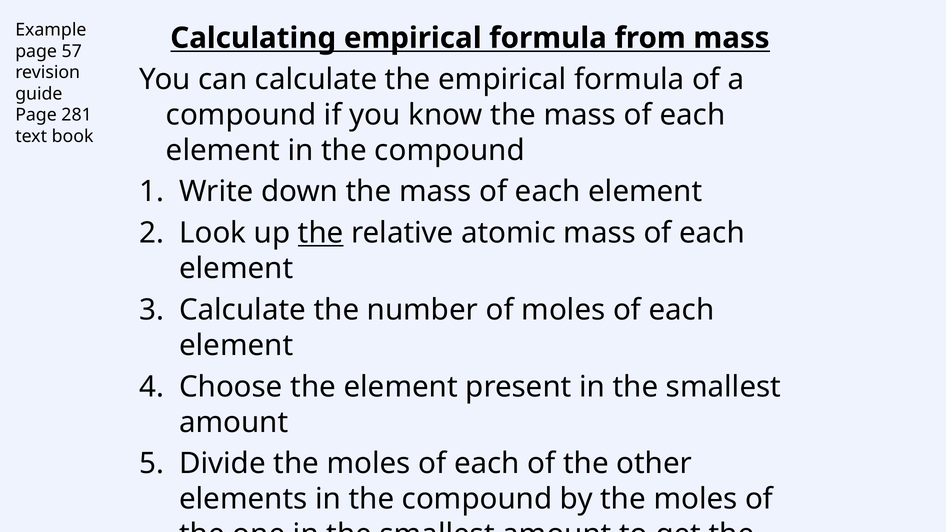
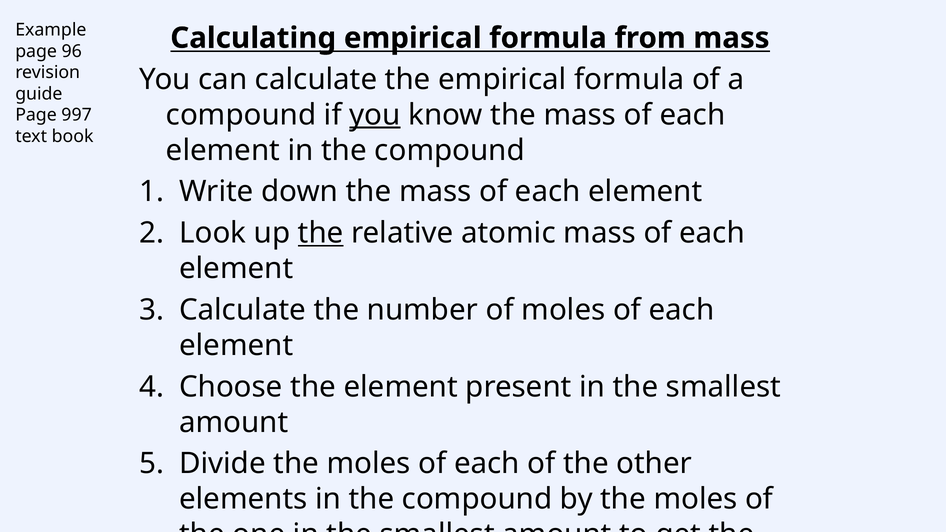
57: 57 -> 96 (72, 51)
you underline: none -> present (375, 115)
281: 281 -> 997 (77, 115)
